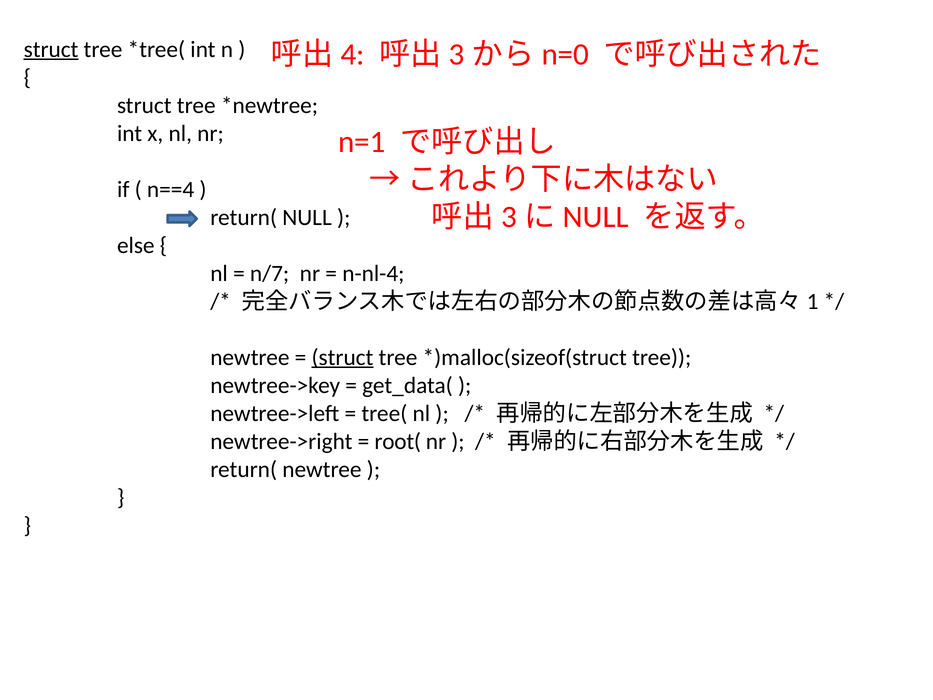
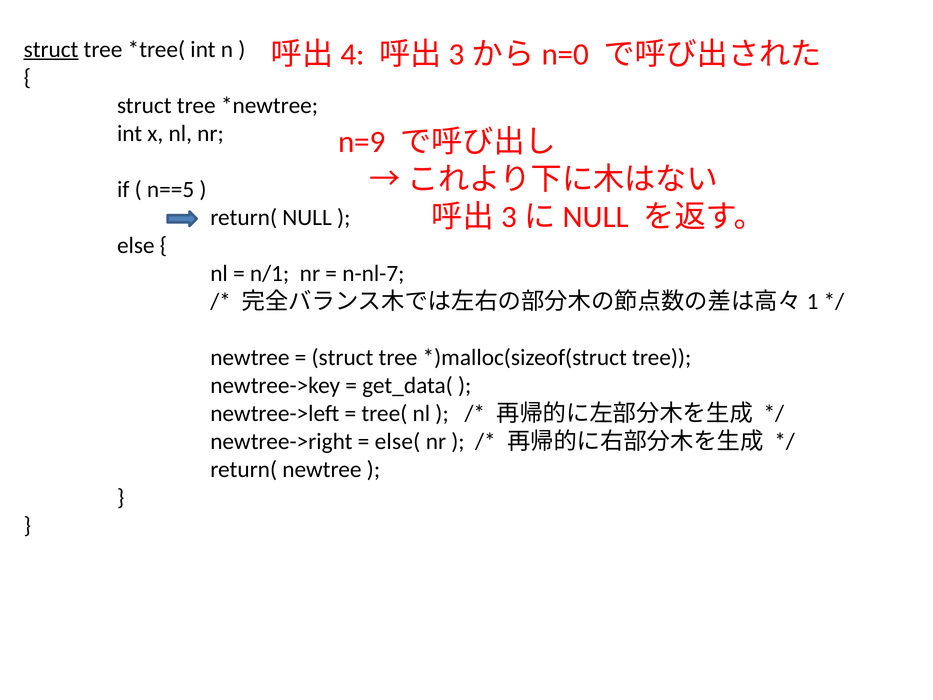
n=1: n=1 -> n=9 (362, 142)
n==4: n==4 -> n==5 (171, 189)
n/7: n/7 -> n/1 (270, 273)
n-nl-4: n-nl-4 -> n-nl-7 (373, 273)
struct underline: present -> none (342, 357)
root(: root( -> else( (397, 441)
